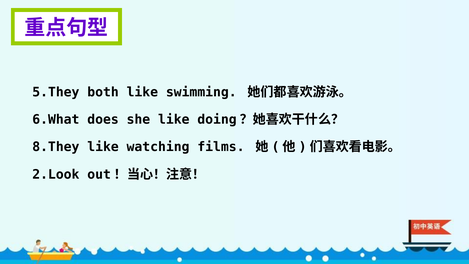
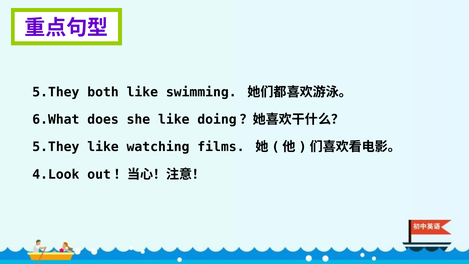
8.They: 8.They -> 5.They (56, 147)
2.Look: 2.Look -> 4.Look (56, 174)
